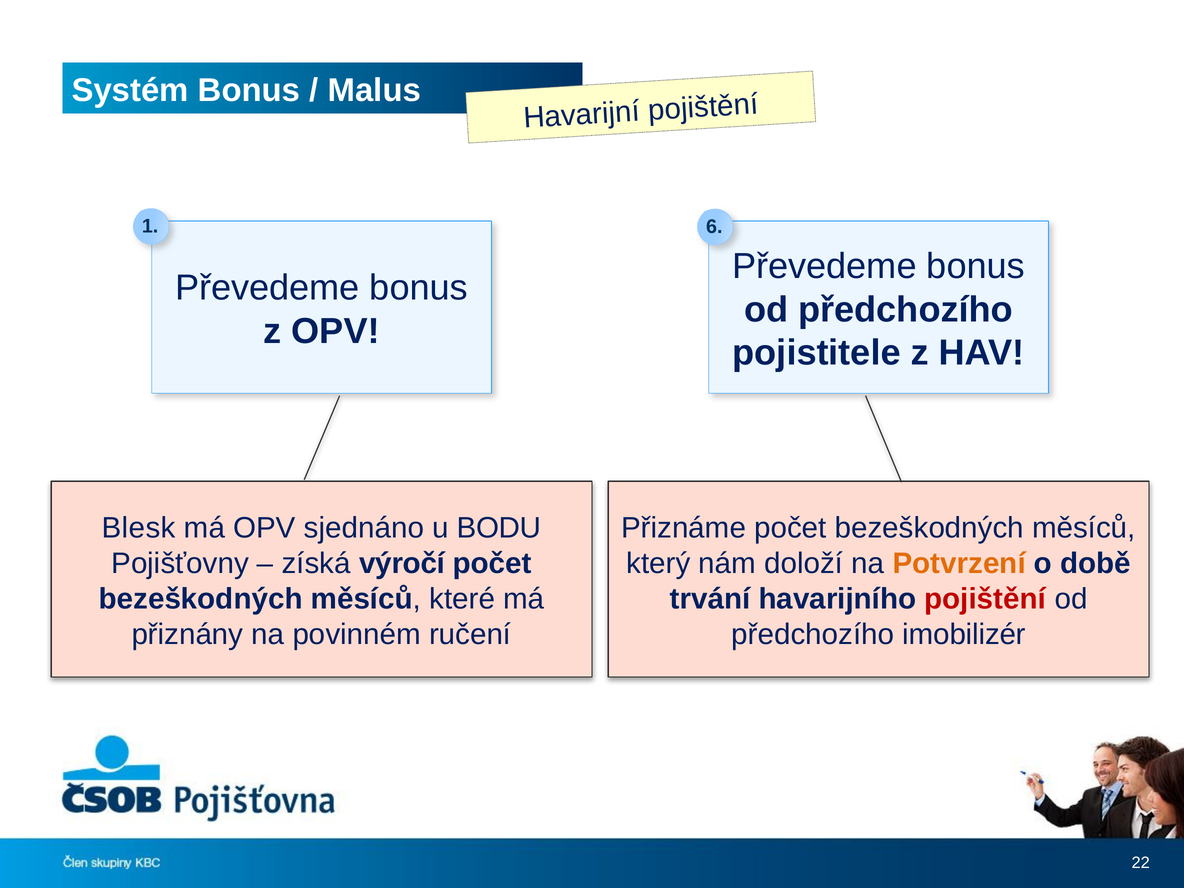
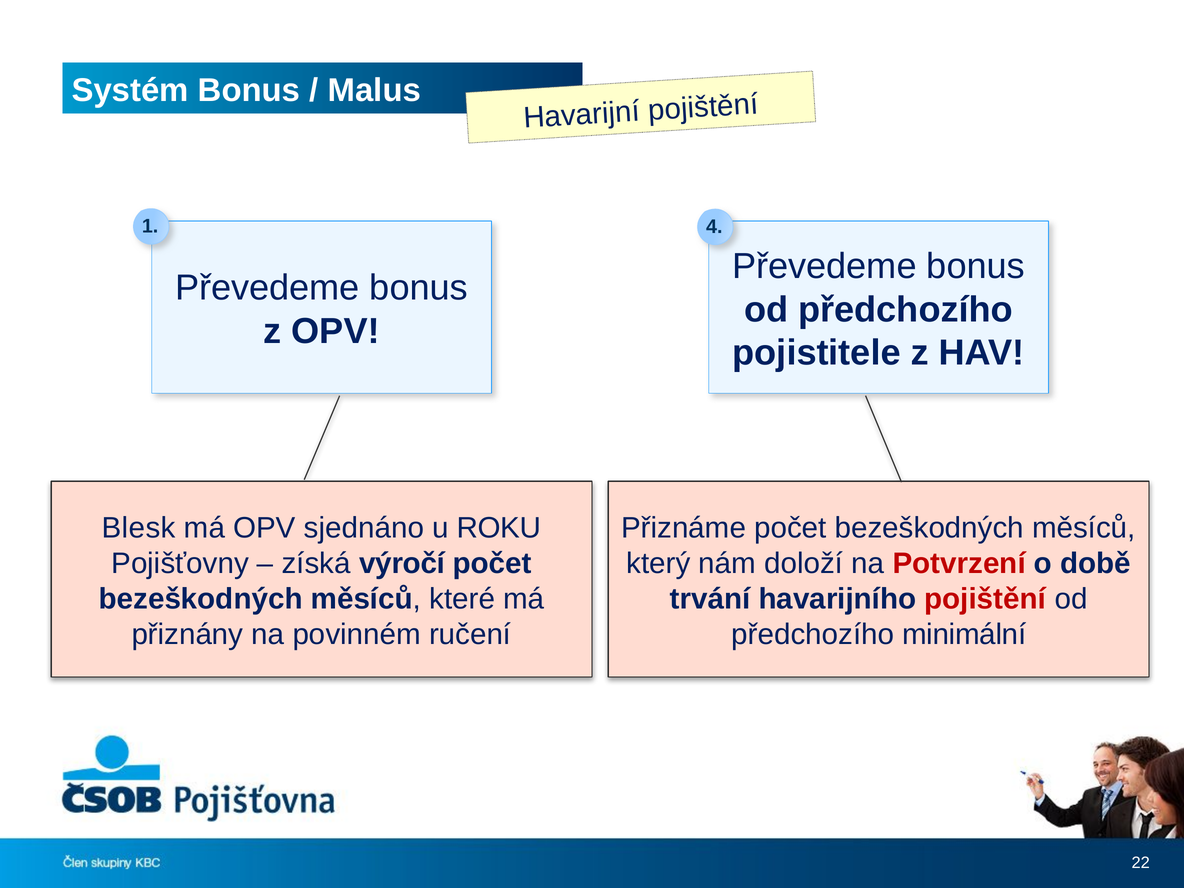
6: 6 -> 4 (714, 227)
BODU: BODU -> ROKU (499, 528)
Potvrzení colour: orange -> red (959, 563)
imobilizér: imobilizér -> minimální (964, 634)
